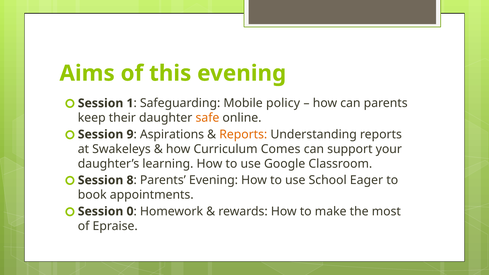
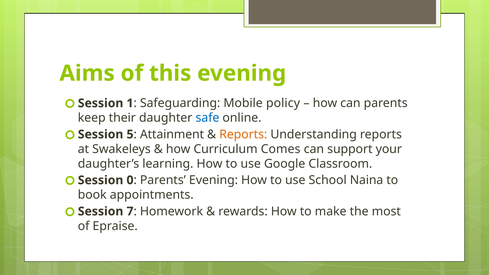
safe colour: orange -> blue (207, 118)
9: 9 -> 5 (130, 134)
Aspirations: Aspirations -> Attainment (172, 134)
8: 8 -> 0 (130, 180)
Eager: Eager -> Naina (367, 180)
0: 0 -> 7 (130, 211)
